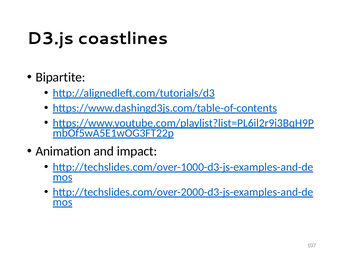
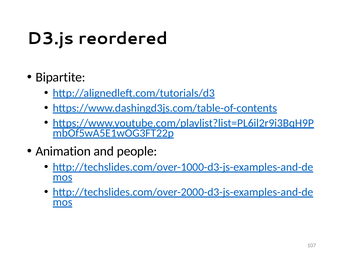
coastlines: coastlines -> reordered (123, 38)
impact: impact -> people (137, 151)
